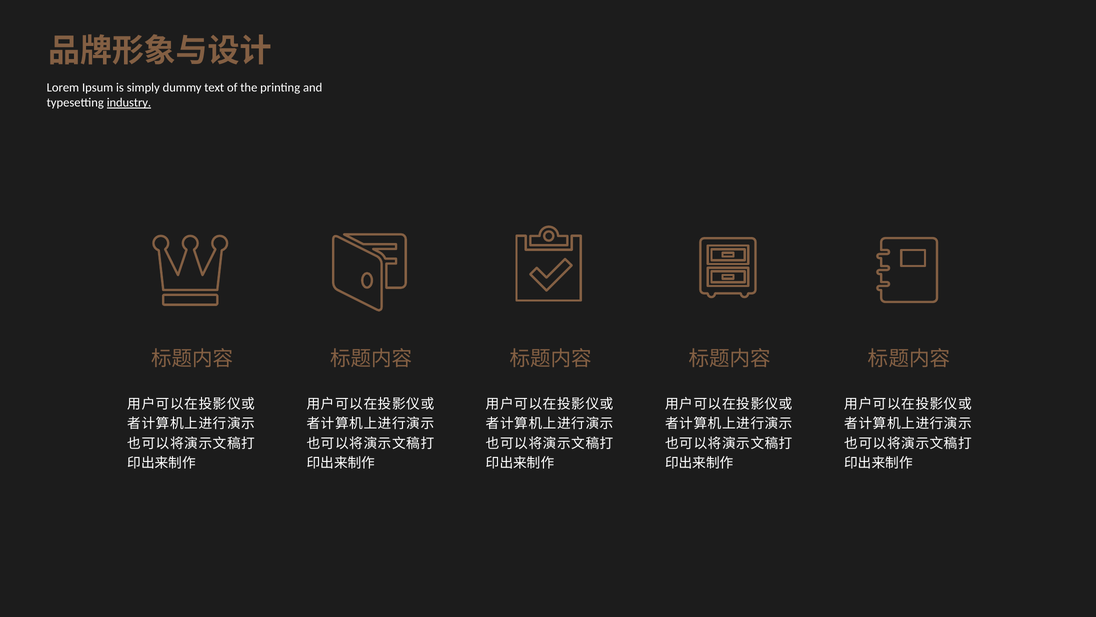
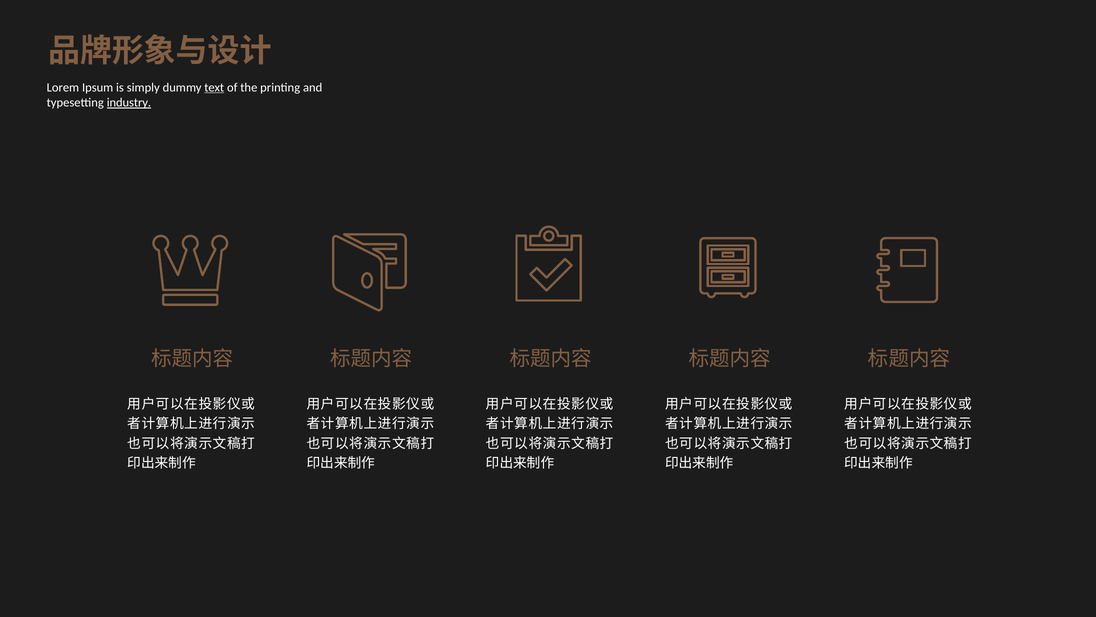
text underline: none -> present (214, 87)
